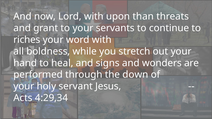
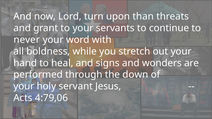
Lord with: with -> turn (94, 16)
riches: riches -> never (27, 40)
4:29,34: 4:29,34 -> 4:79,06 (51, 98)
